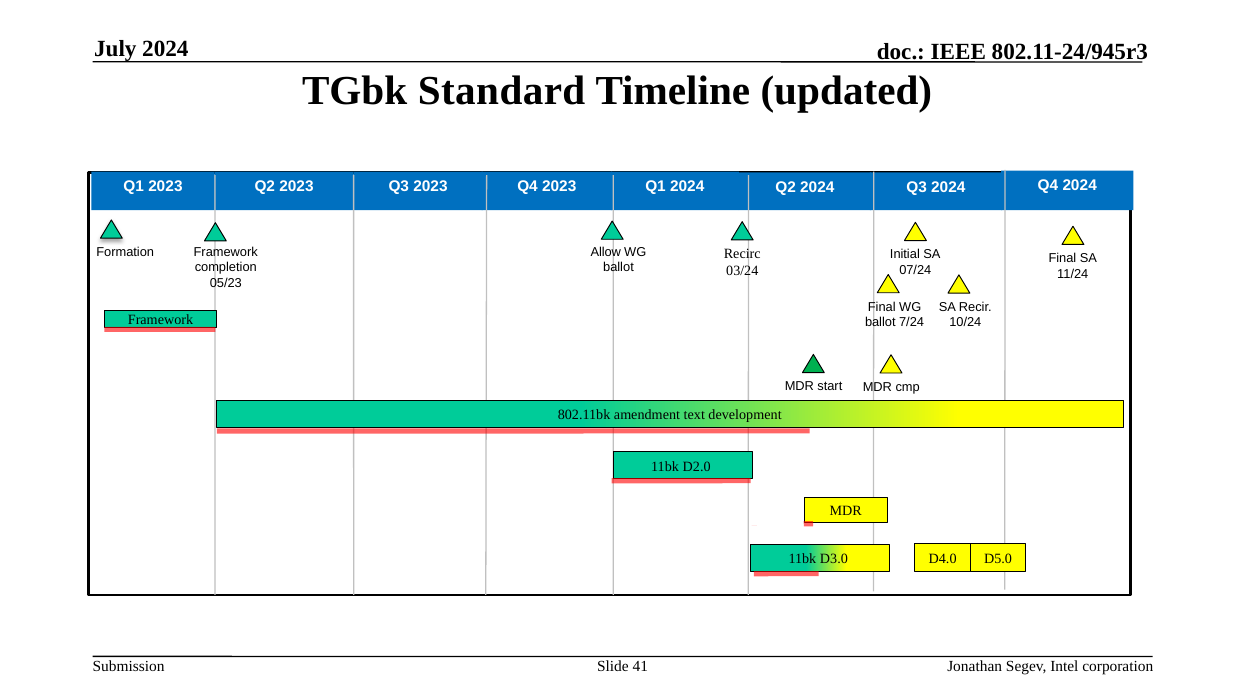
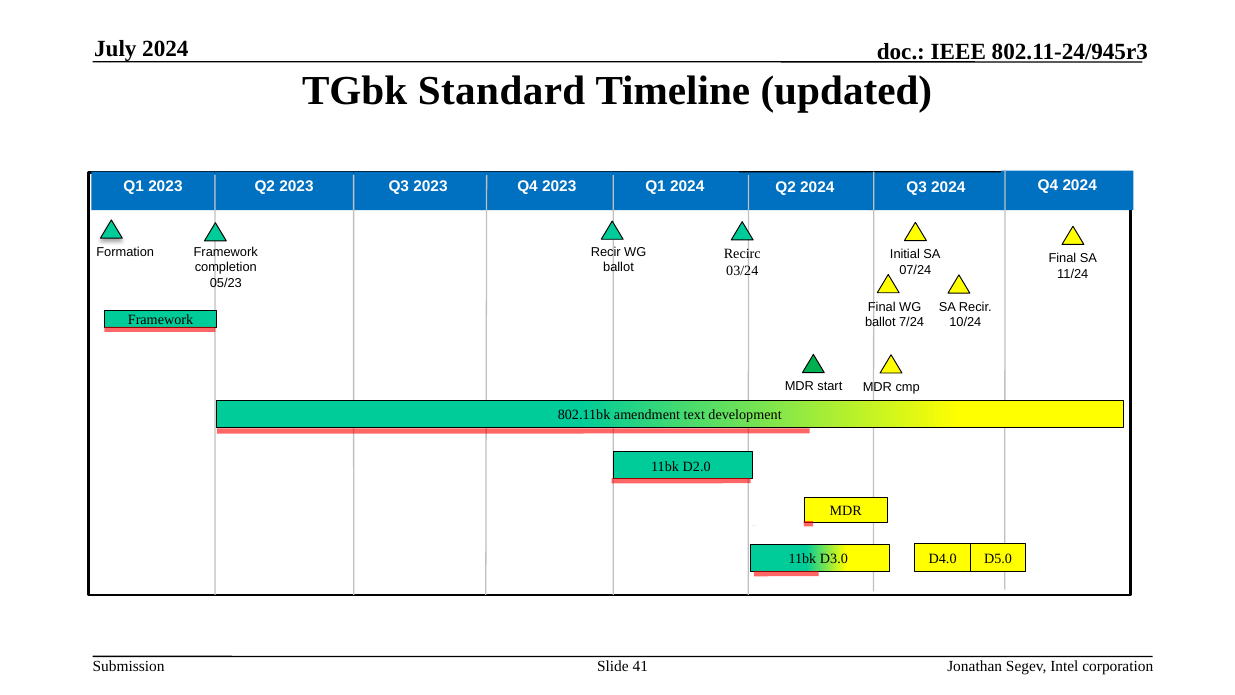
Allow: Allow -> Recir (606, 252)
